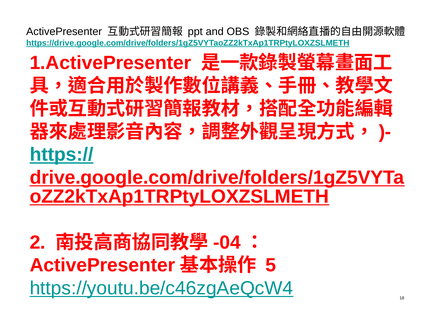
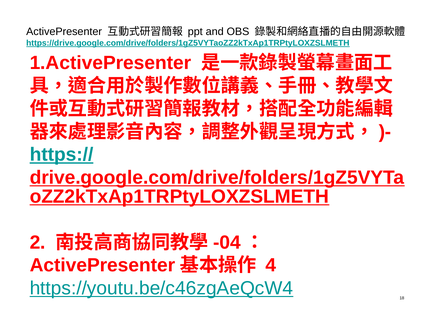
5: 5 -> 4 (271, 266)
